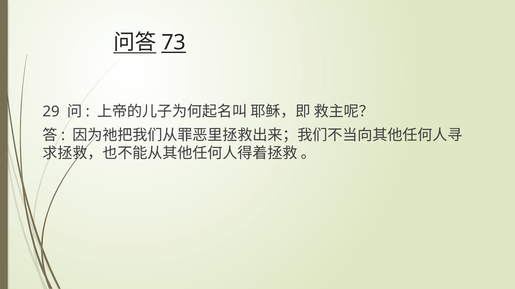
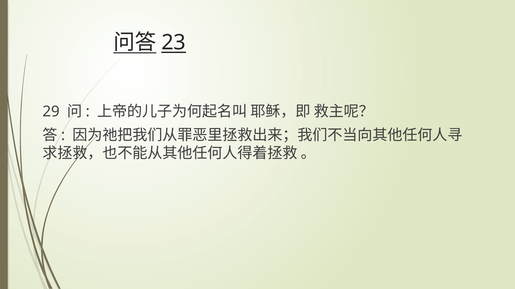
73: 73 -> 23 (174, 43)
